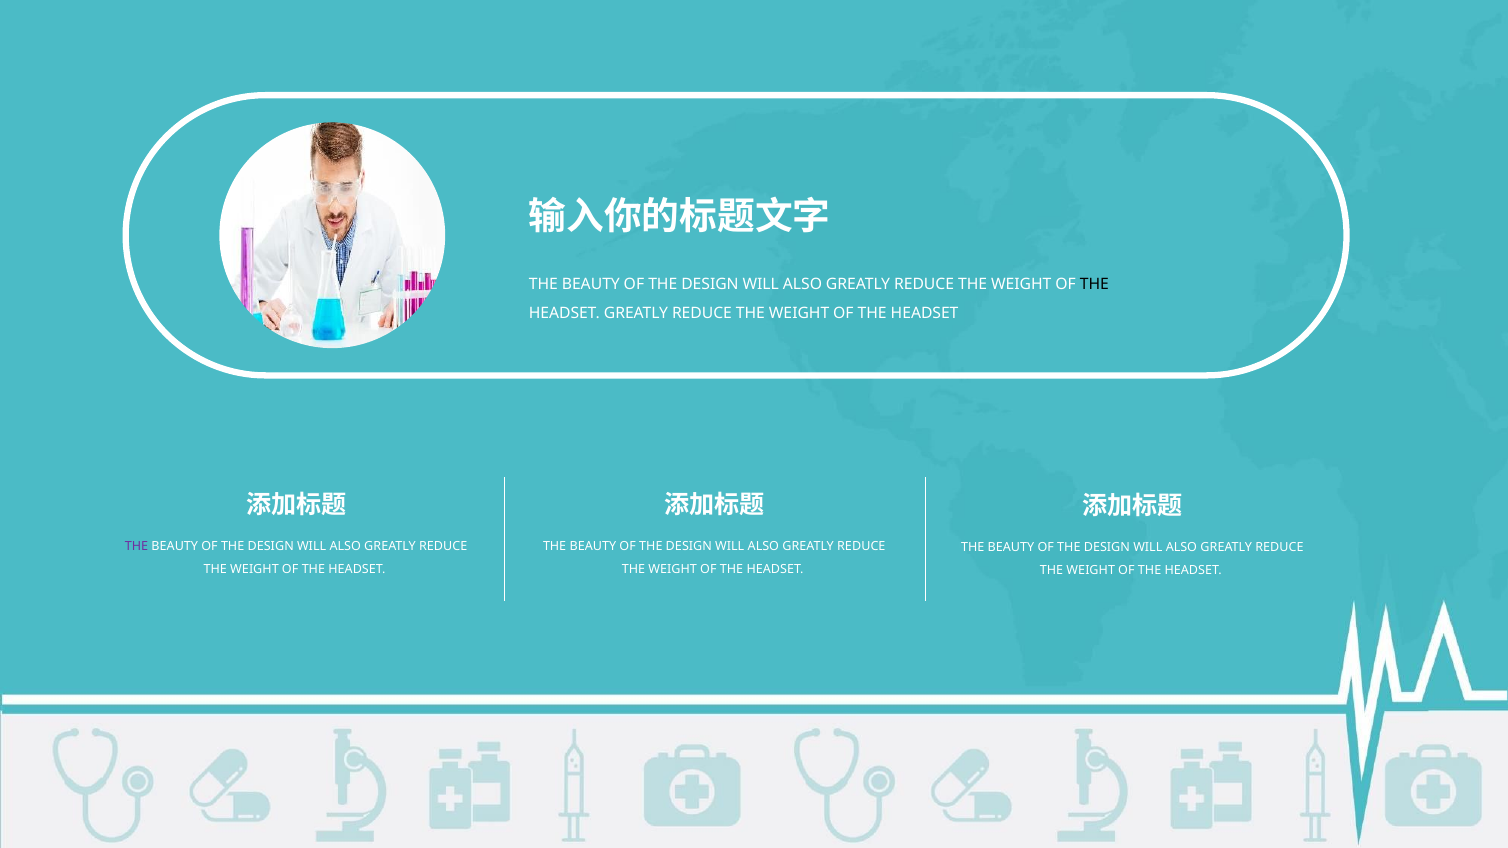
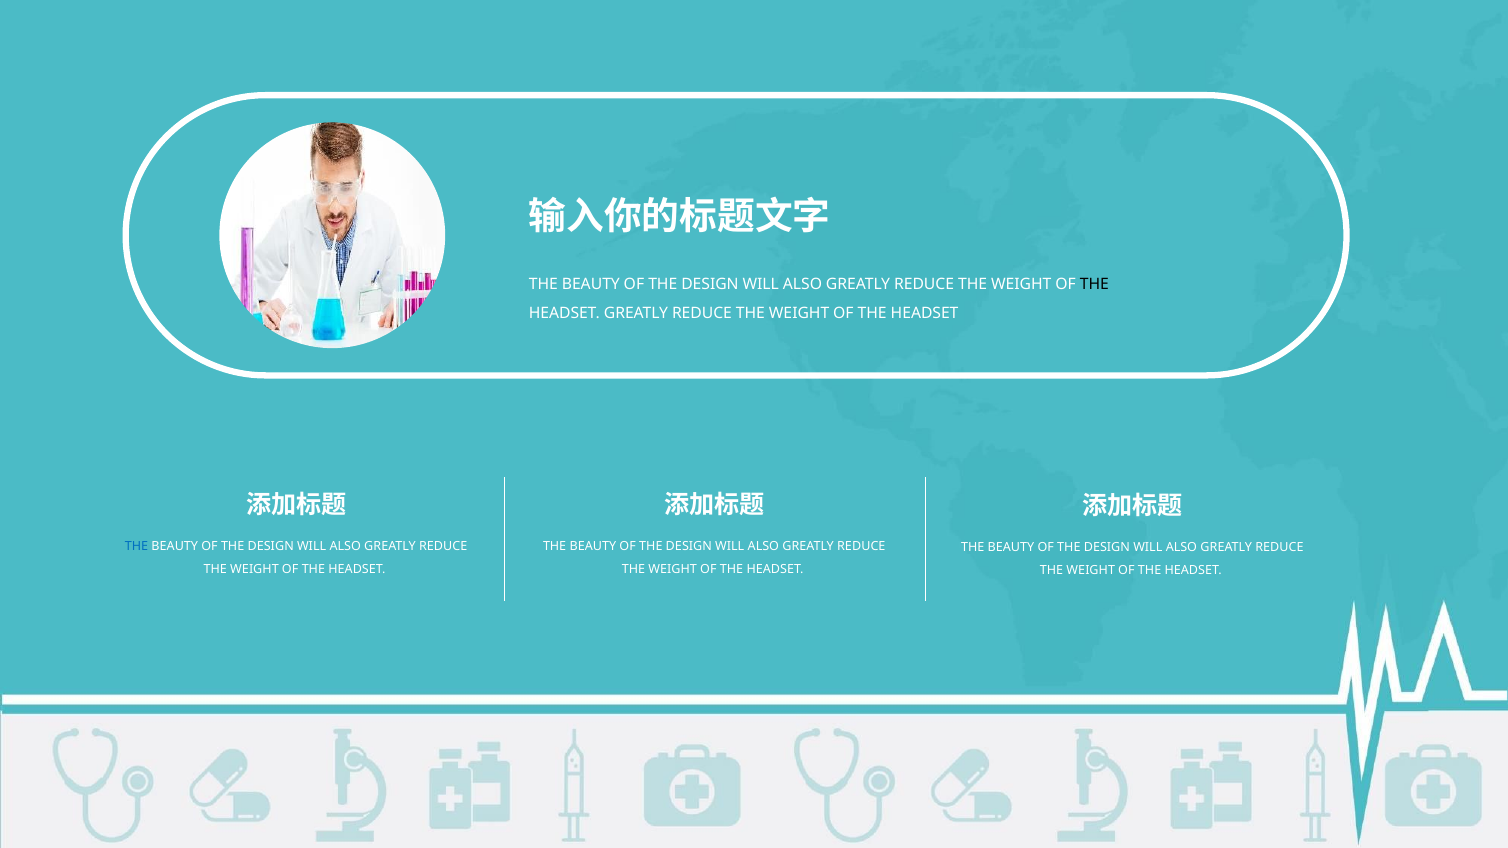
THE colour: purple -> blue (136, 547)
